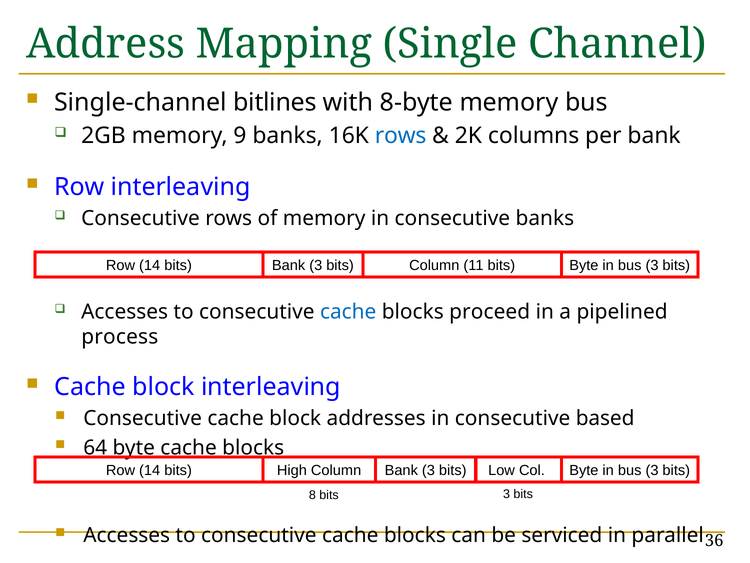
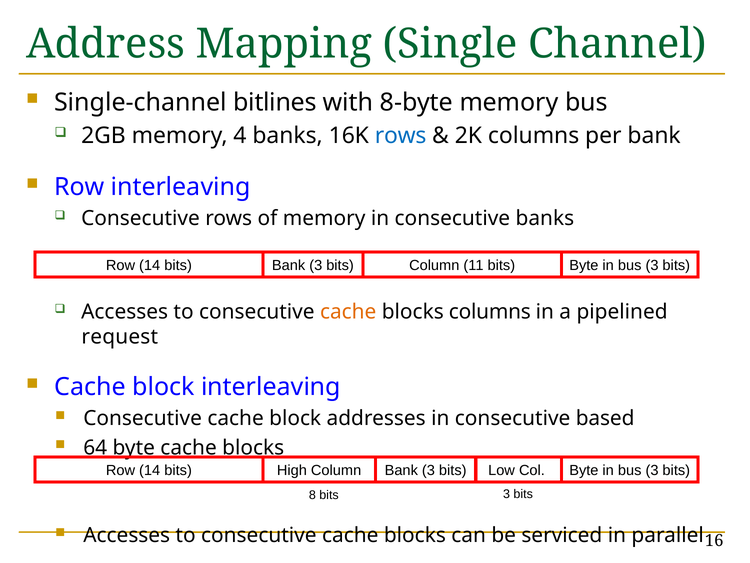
9: 9 -> 4 (240, 135)
cache colour: blue -> orange (348, 312)
blocks proceed: proceed -> columns (490, 312)
process: process -> request (120, 337)
36: 36 -> 16 (714, 540)
